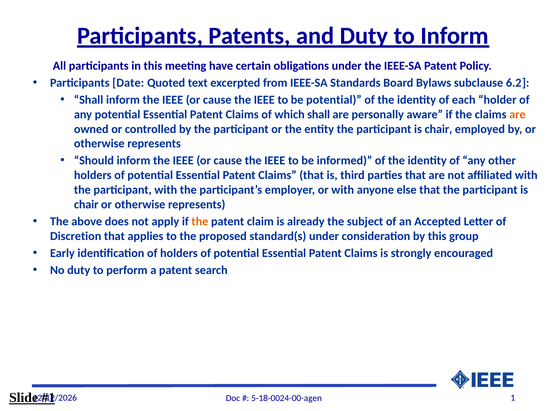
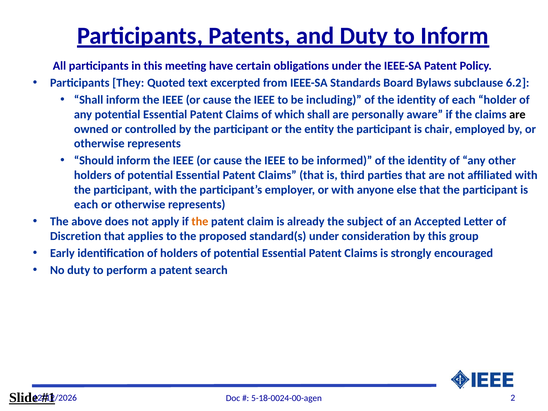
Date: Date -> They (128, 83)
be potential: potential -> including (334, 100)
are colour: orange -> black (517, 114)
chair: chair -> each (86, 204)
1: 1 -> 2 (513, 398)
